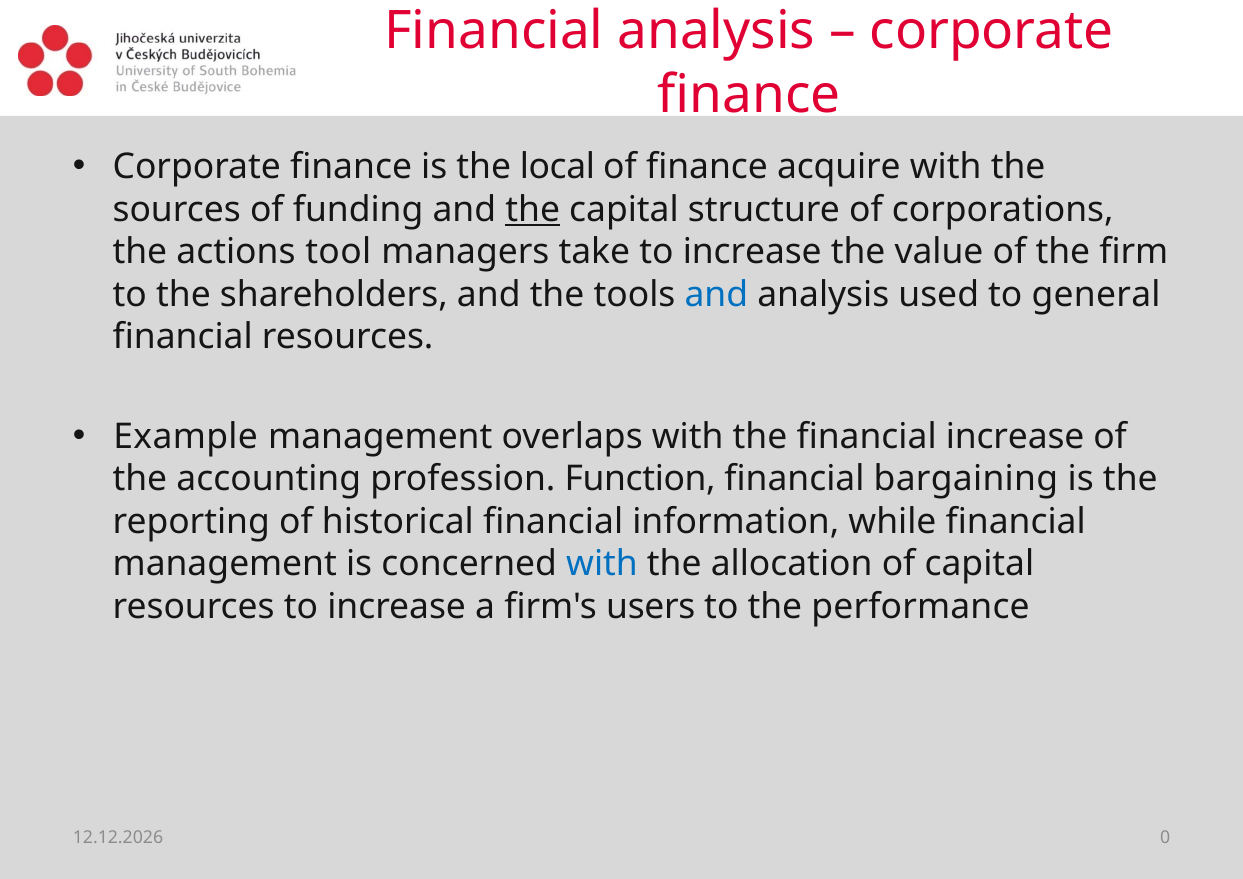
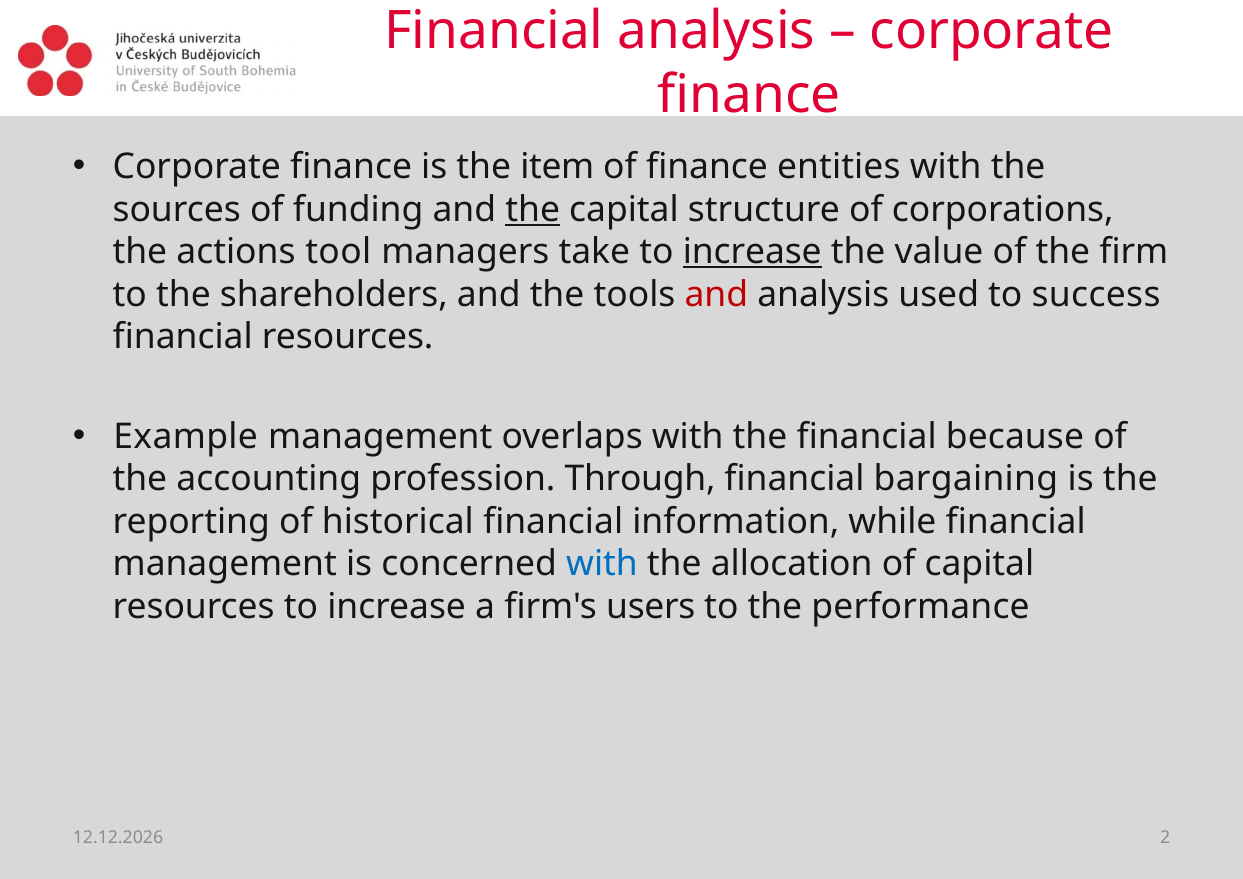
local: local -> item (557, 167)
acquire: acquire -> entities (839, 167)
increase underline: none -> present (752, 252)
and colour: blue -> red (716, 295)
general: general -> success (1096, 295)
financial increase: increase -> because (1015, 436)
Function: Function -> Through (640, 479)
0: 0 -> 2 (1165, 838)
